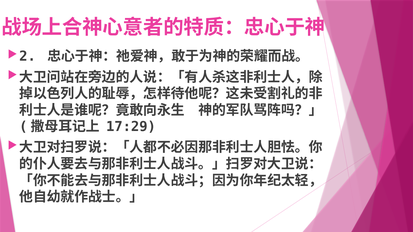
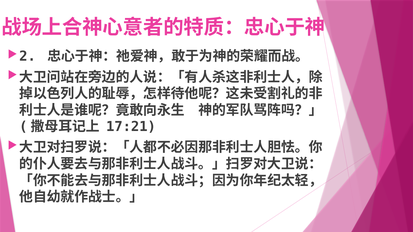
17:29: 17:29 -> 17:21 (131, 127)
